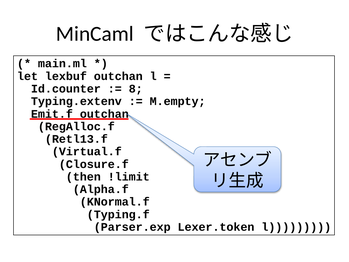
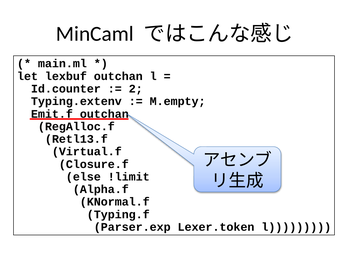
8: 8 -> 2 (136, 89)
then: then -> else (83, 177)
